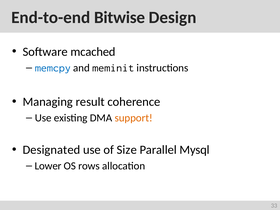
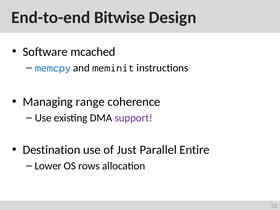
result: result -> range (90, 102)
support colour: orange -> purple (134, 118)
Designated: Designated -> Destination (52, 150)
Size: Size -> Just (127, 150)
Mysql: Mysql -> Entire (195, 150)
